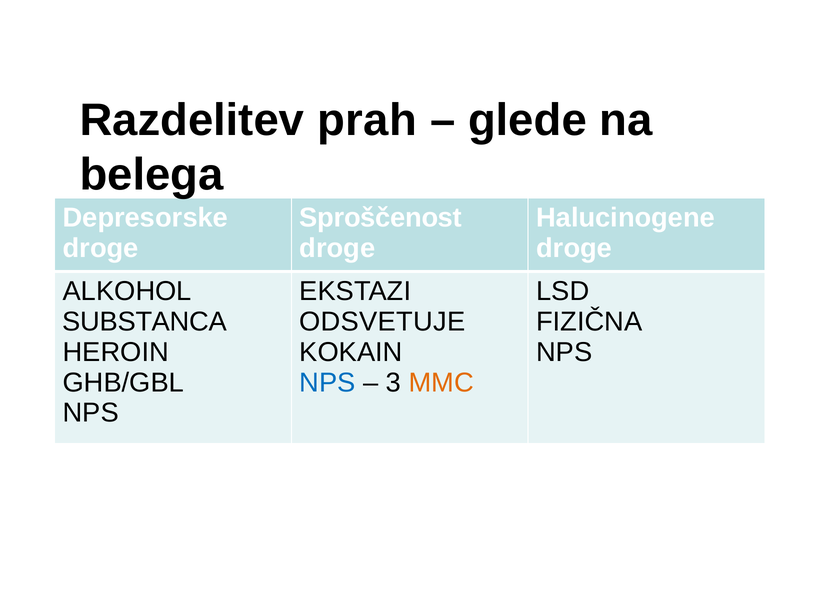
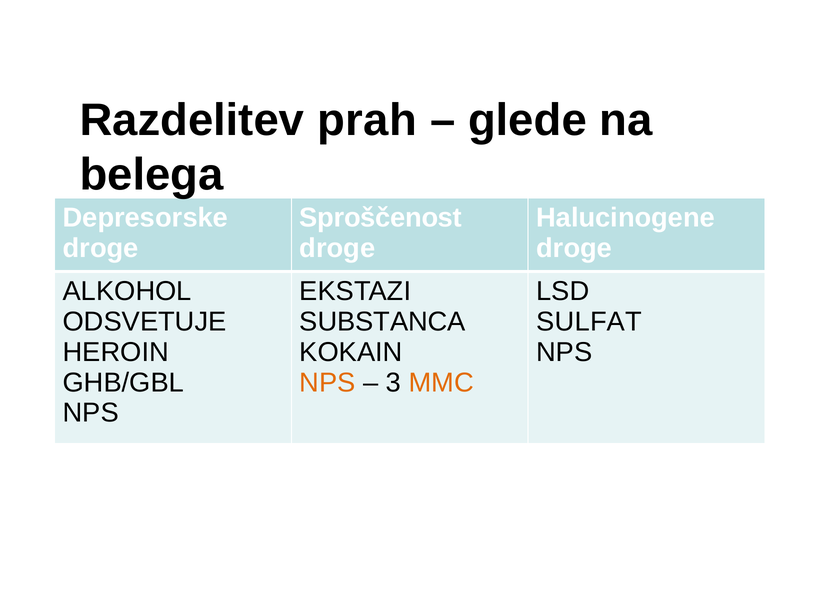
SUBSTANCA: SUBSTANCA -> ODSVETUJE (145, 322)
ODSVETUJE: ODSVETUJE -> SUBSTANCA (383, 322)
FIZIČNA: FIZIČNA -> SULFAT (589, 322)
NPS colour: blue -> orange (328, 383)
